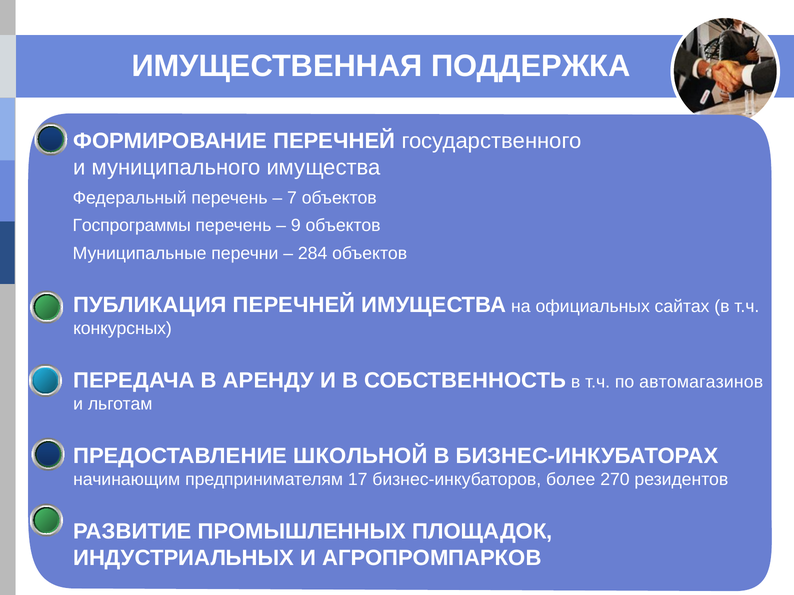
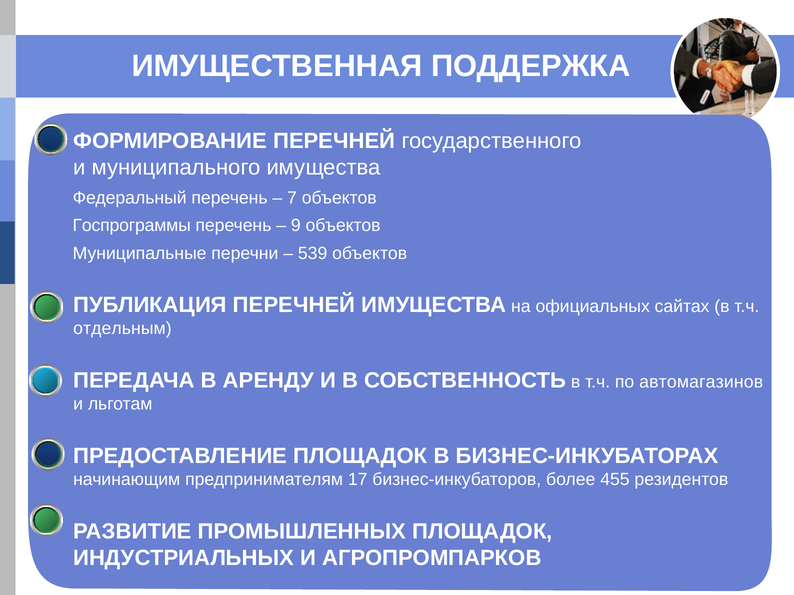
284: 284 -> 539 (313, 254)
конкурсных: конкурсных -> отдельным (122, 329)
ШКОЛЬНОЙ: ШКОЛЬНОЙ -> ПЛОЩАДОК (360, 456)
270: 270 -> 455 (615, 480)
